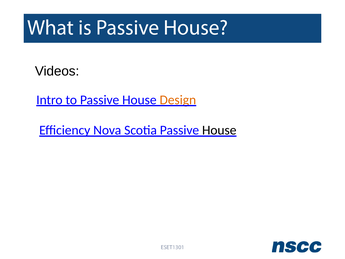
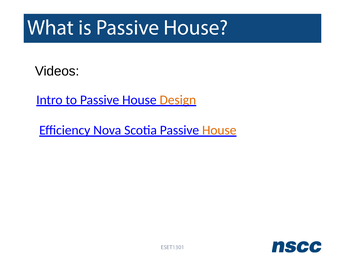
House colour: black -> orange (219, 130)
